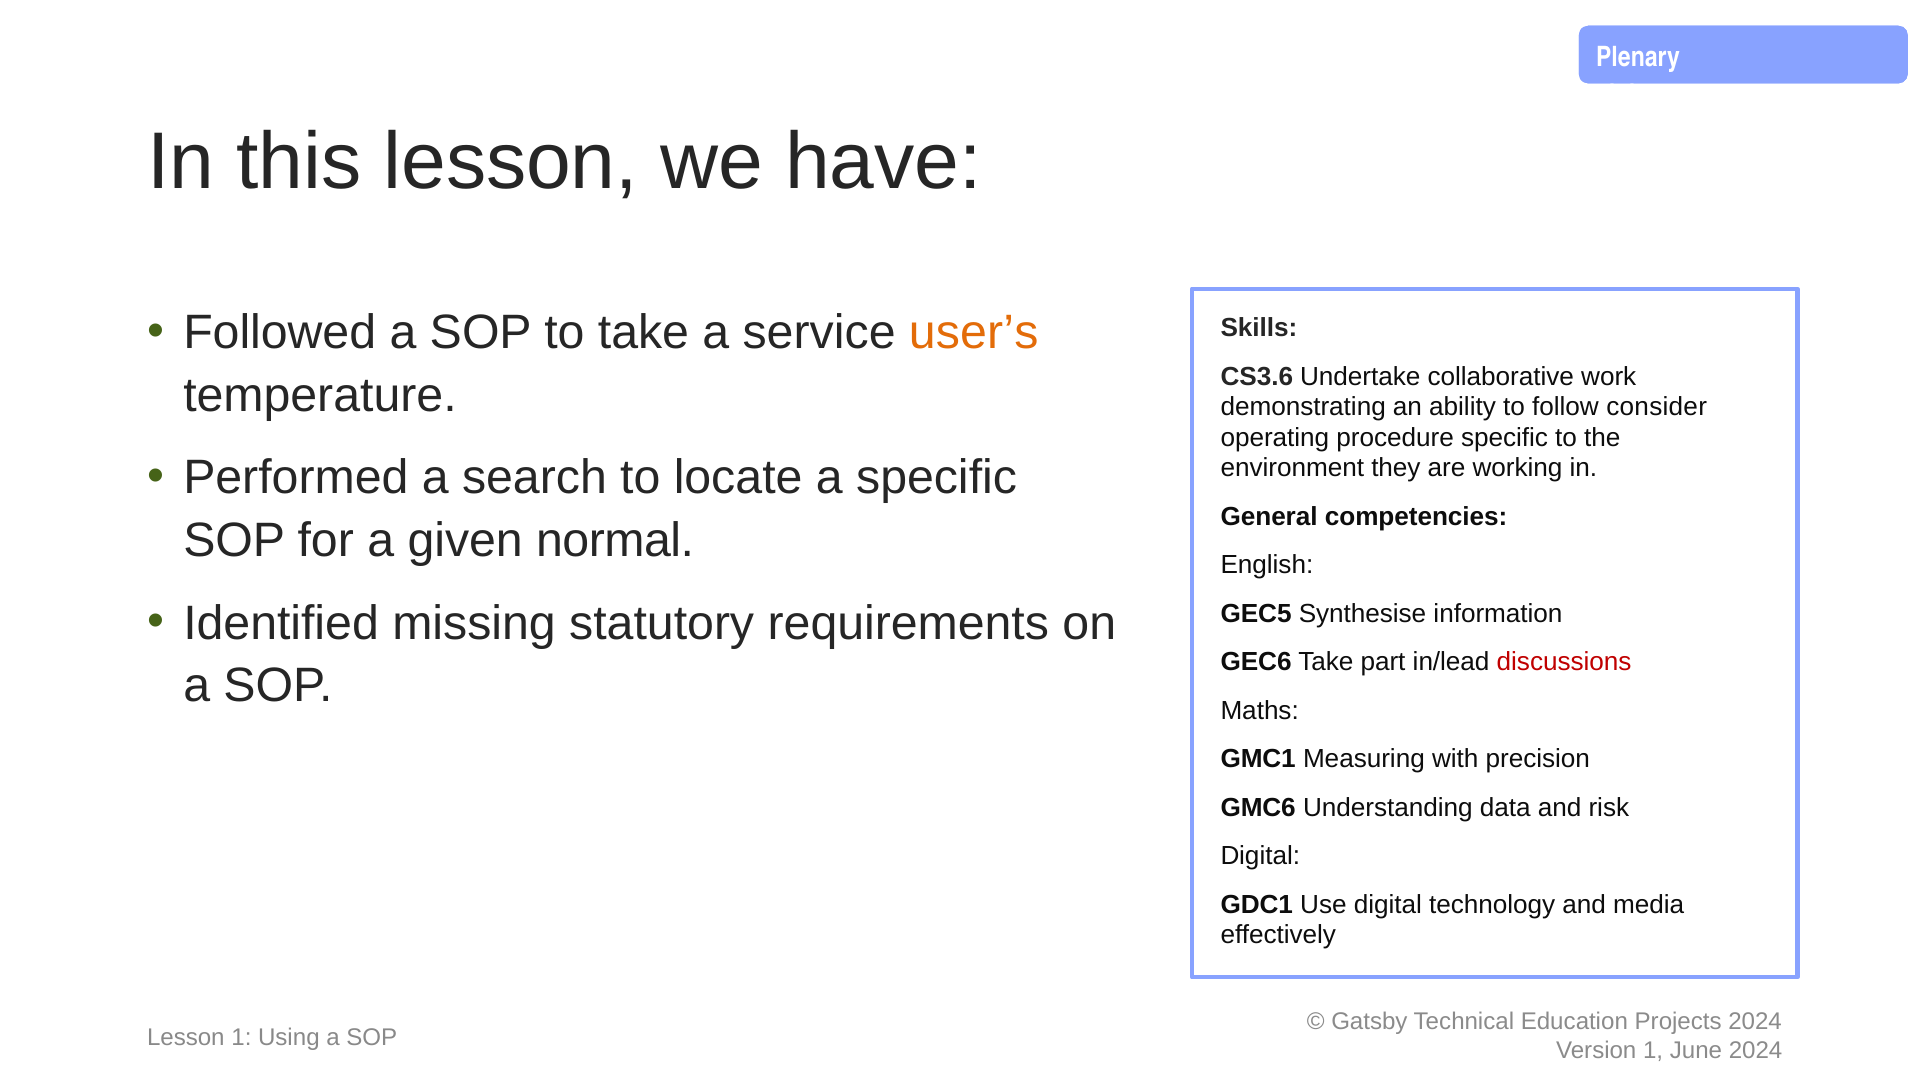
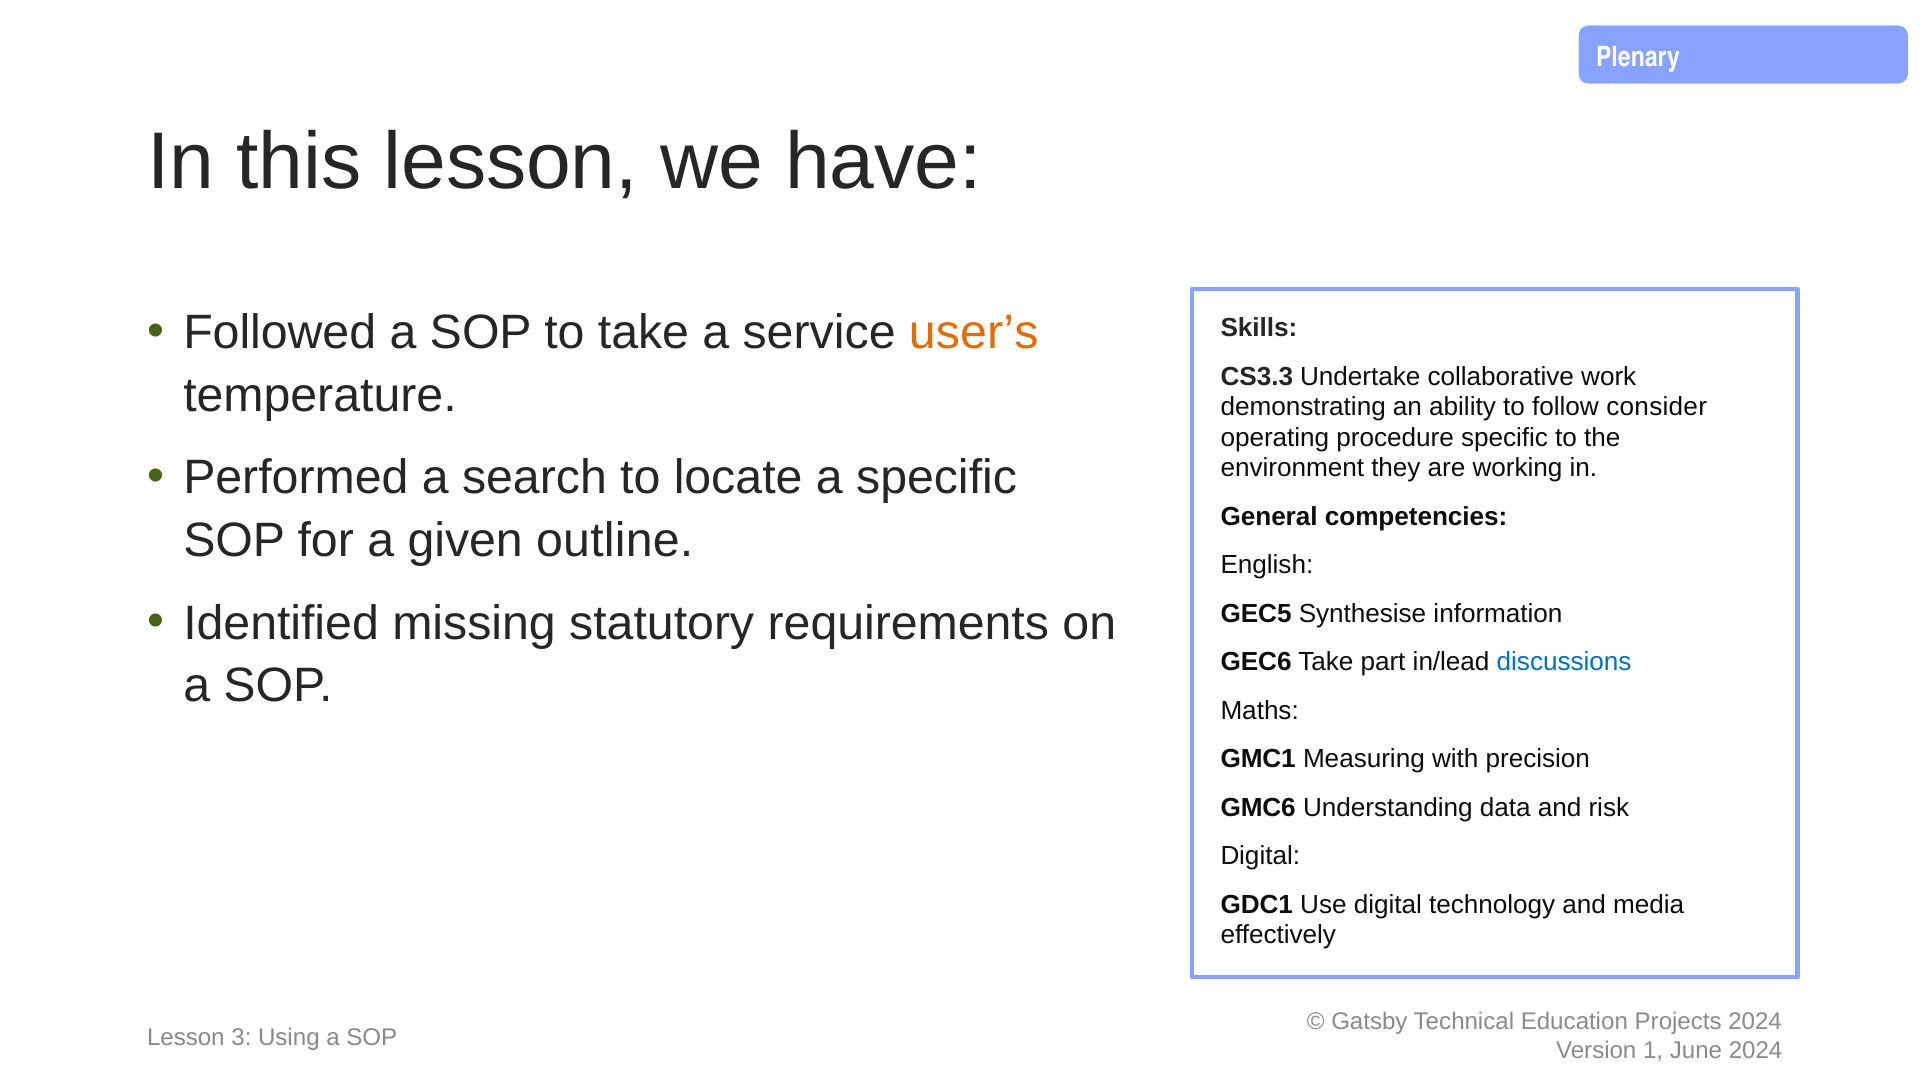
CS3.6: CS3.6 -> CS3.3 (1257, 377)
normal: normal -> outline (615, 541)
discussions colour: red -> blue (1564, 663)
Lesson 1: 1 -> 3 (241, 1038)
